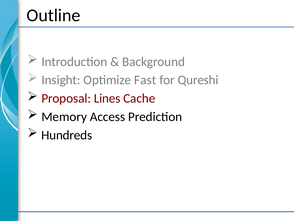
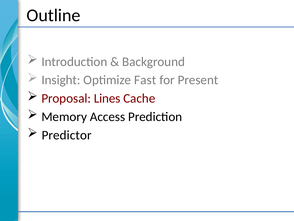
Qureshi: Qureshi -> Present (198, 80)
Hundreds: Hundreds -> Predictor (67, 135)
